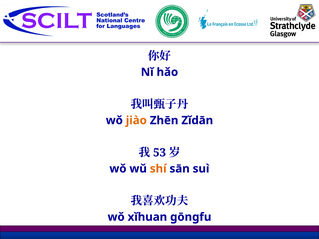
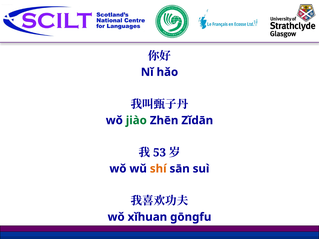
jiào colour: orange -> green (136, 121)
